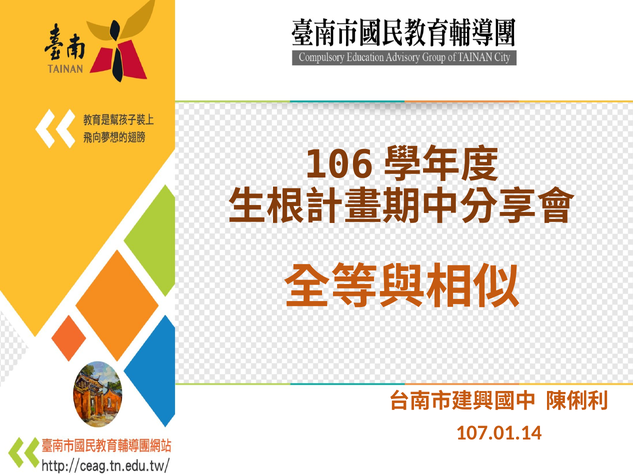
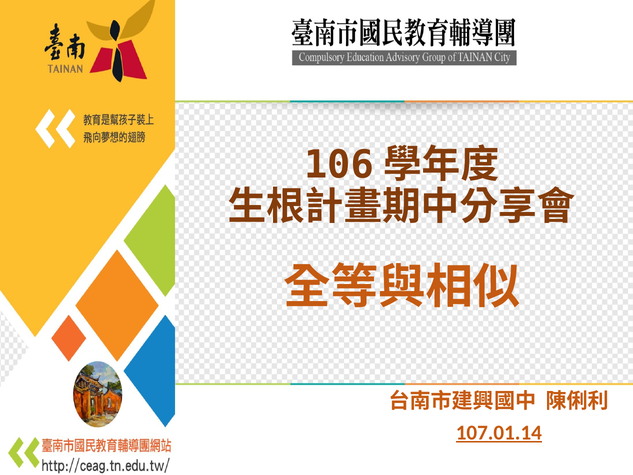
107.01.14 underline: none -> present (499, 432)
